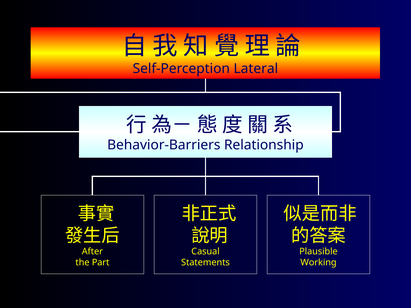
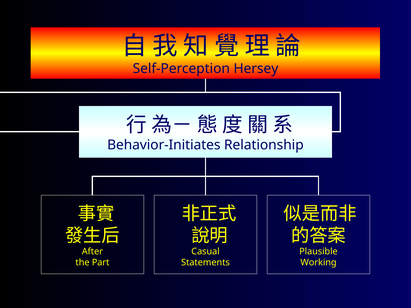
Lateral: Lateral -> Hersey (256, 69)
Behavior-Barriers: Behavior-Barriers -> Behavior-Initiates (164, 145)
